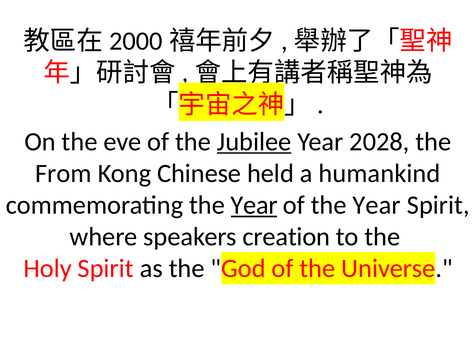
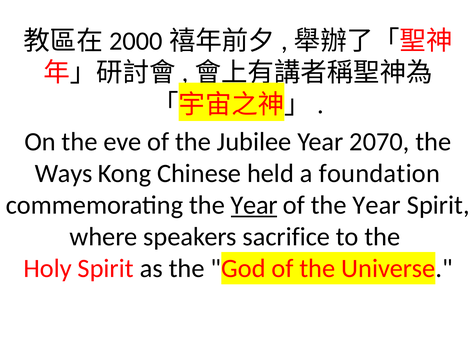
Jubilee underline: present -> none (254, 142)
2028: 2028 -> 2070 (379, 142)
From: From -> Ways (64, 173)
humankind: humankind -> foundation (379, 173)
creation: creation -> sacrifice (286, 237)
